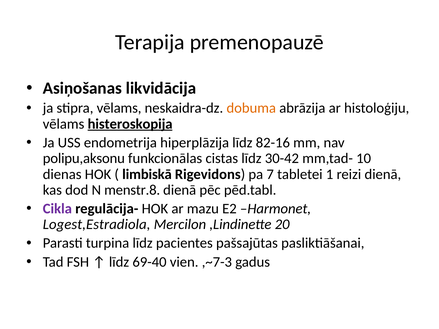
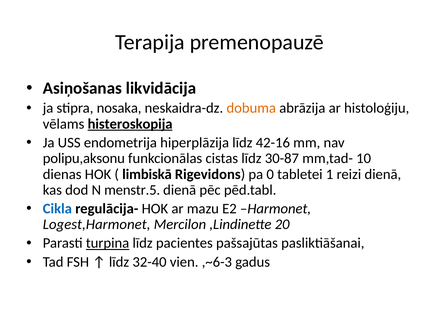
stipra vēlams: vēlams -> nosaka (119, 108)
82-16: 82-16 -> 42-16 (273, 143)
30-42: 30-42 -> 30-87 (282, 159)
7: 7 -> 0 (270, 174)
menstr.8: menstr.8 -> menstr.5 (132, 190)
Cikla colour: purple -> blue (57, 209)
Logest,Estradiola: Logest,Estradiola -> Logest,Harmonet (97, 225)
turpina underline: none -> present (108, 243)
69-40: 69-40 -> 32-40 (149, 262)
,~7-3: ,~7-3 -> ,~6-3 (217, 262)
